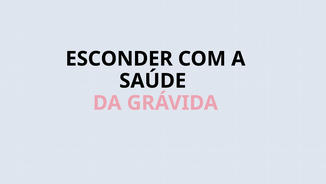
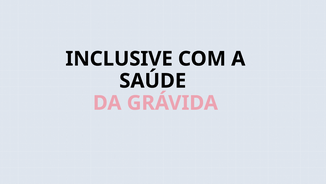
ESCONDER: ESCONDER -> INCLUSIVE (119, 59)
